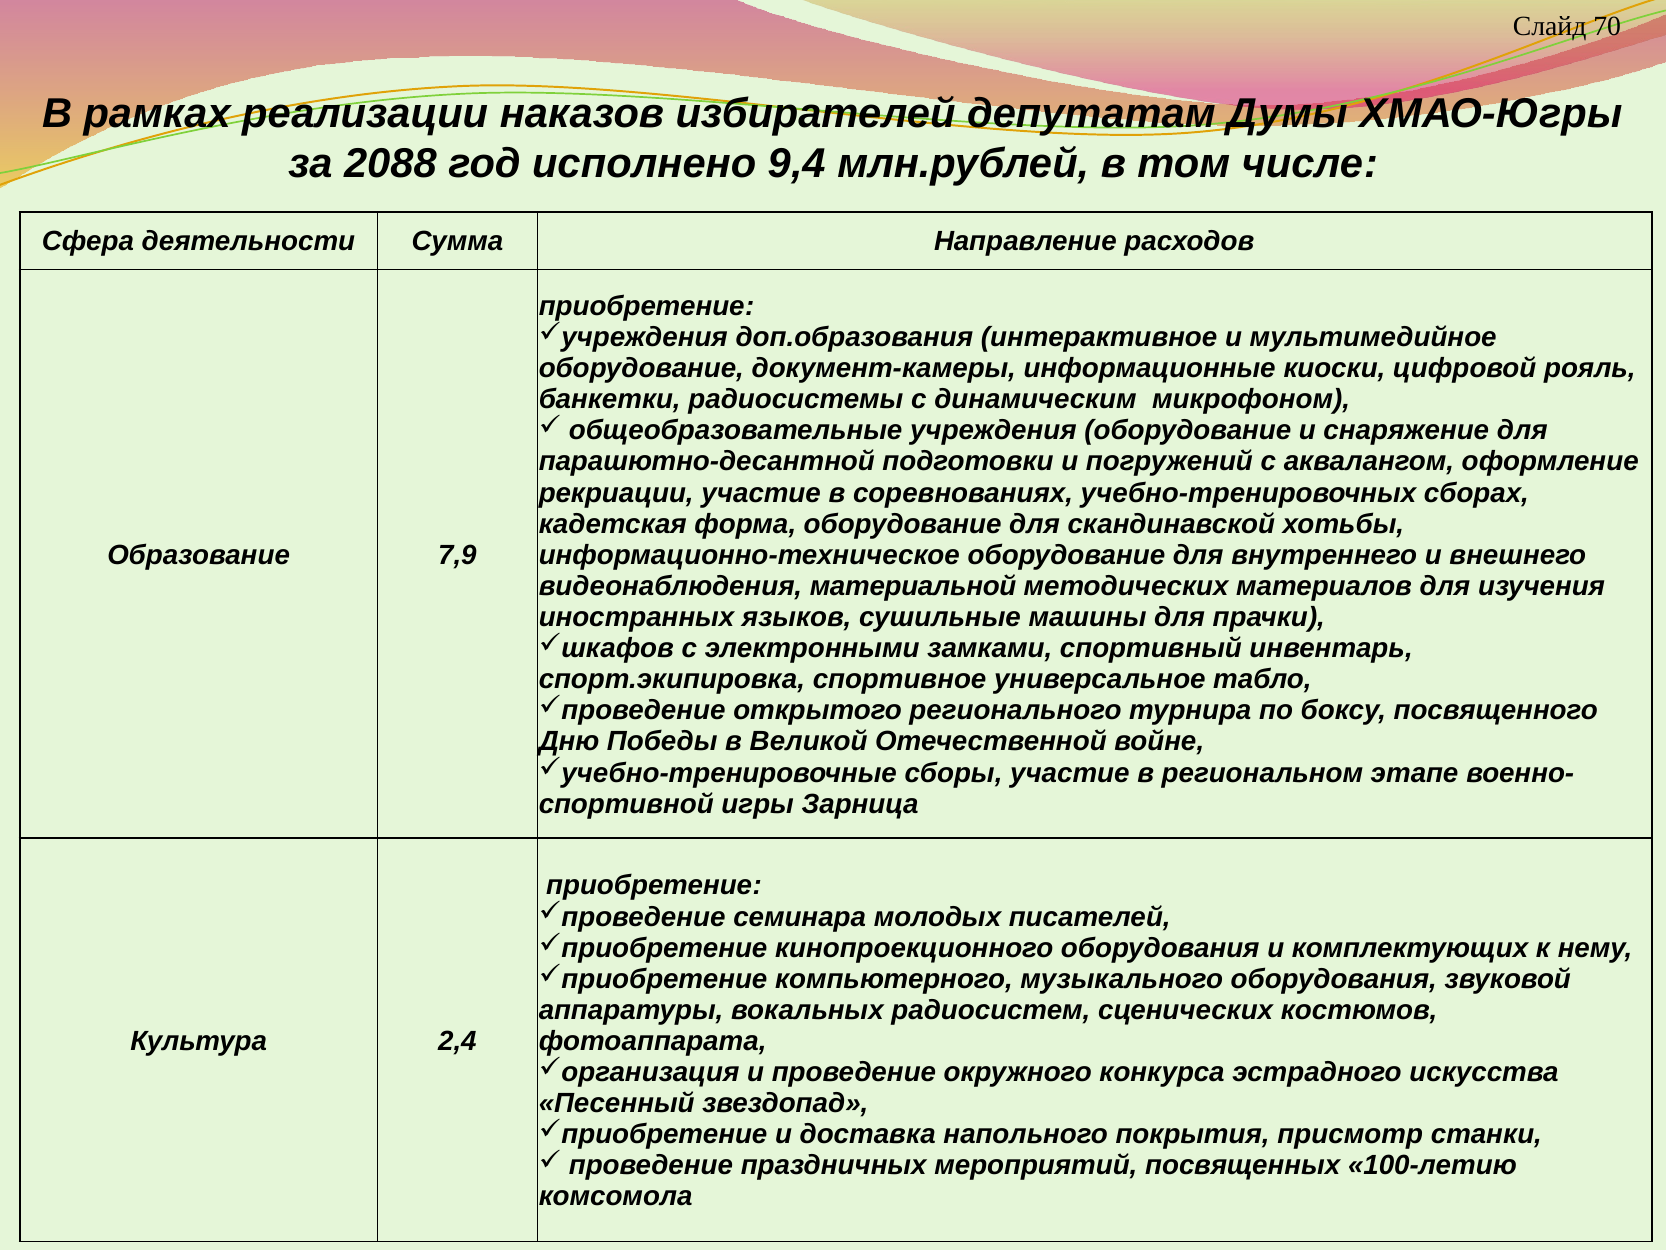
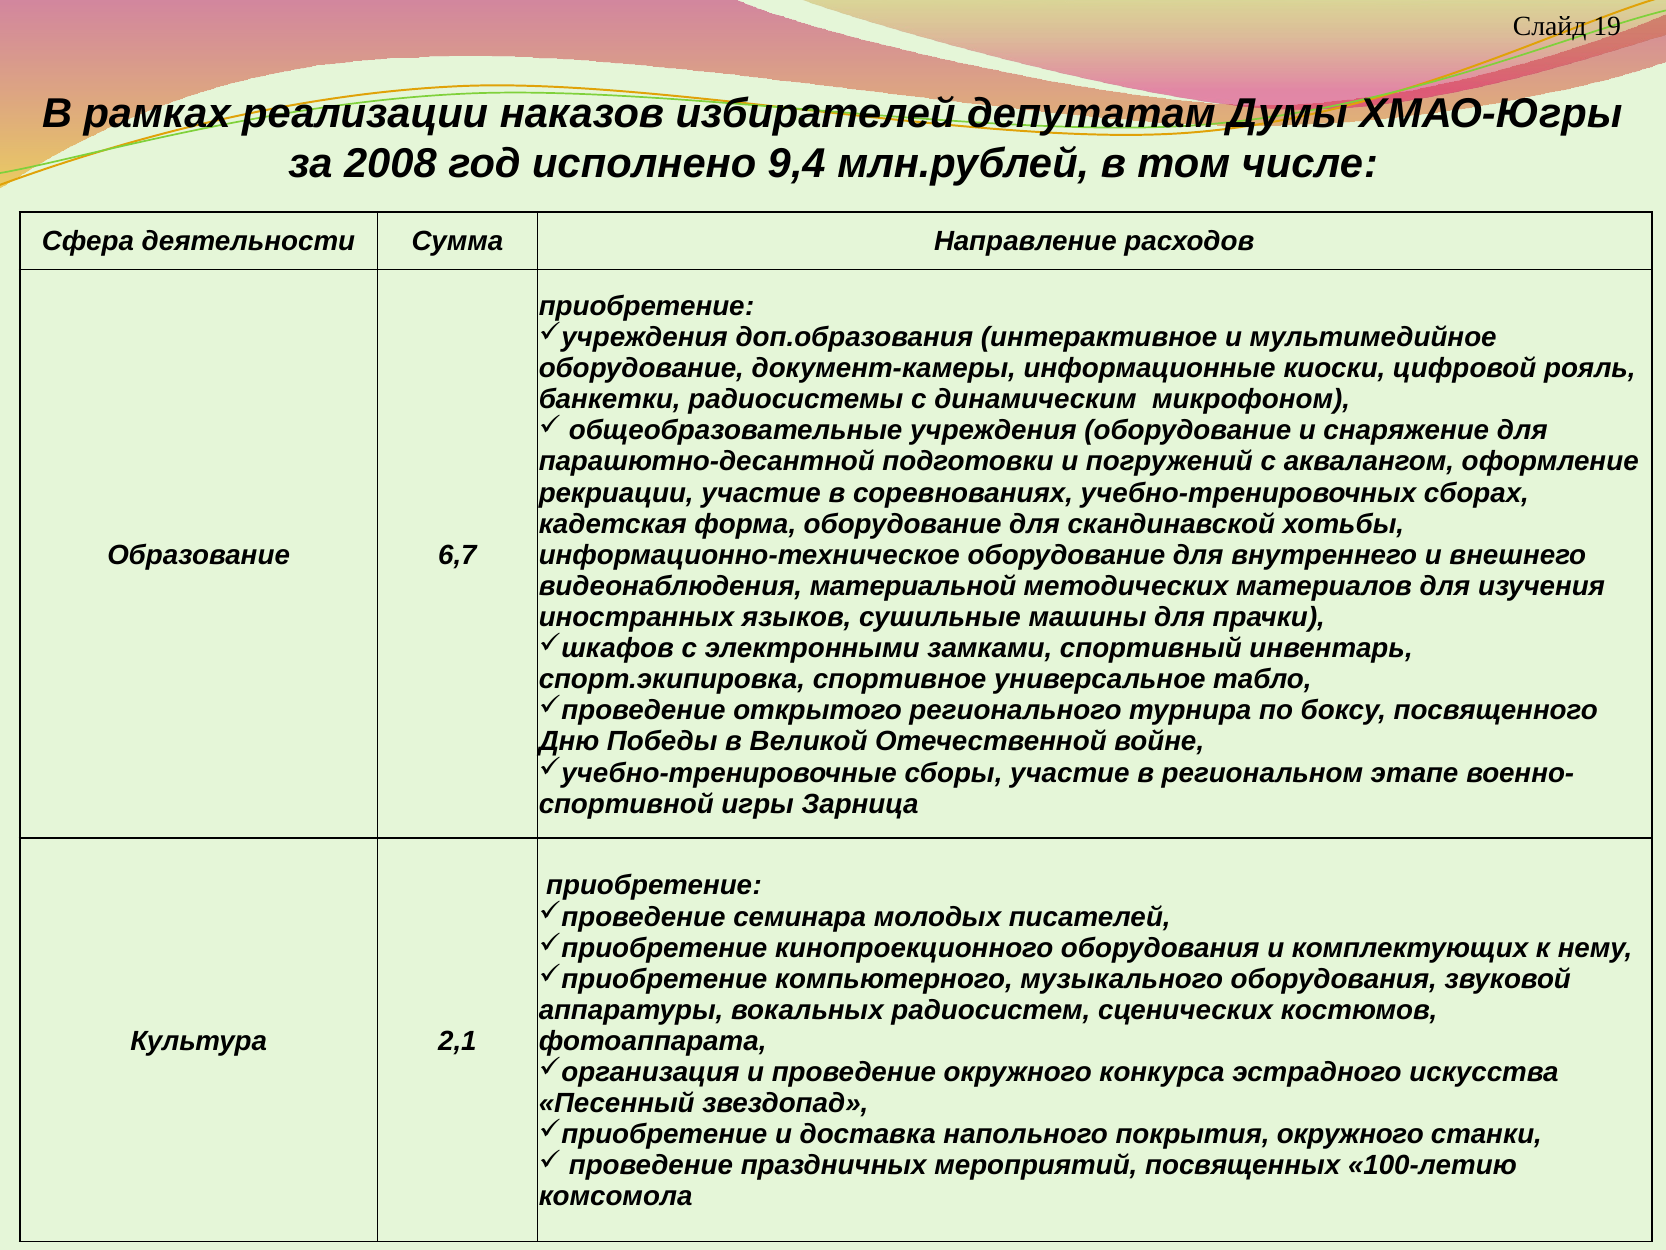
70: 70 -> 19 (1607, 27)
2088: 2088 -> 2008 (390, 164)
7,9: 7,9 -> 6,7 (457, 555)
2,4: 2,4 -> 2,1 (457, 1041)
покрытия присмотр: присмотр -> окружного (1350, 1134)
